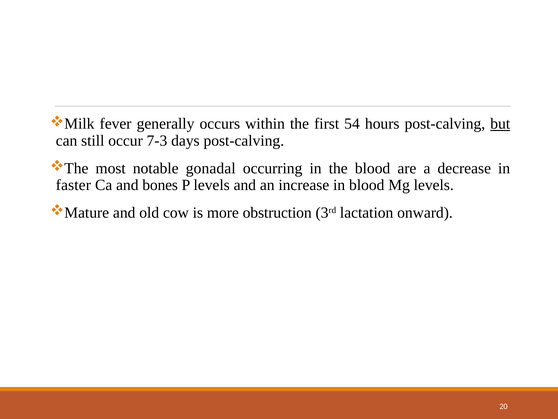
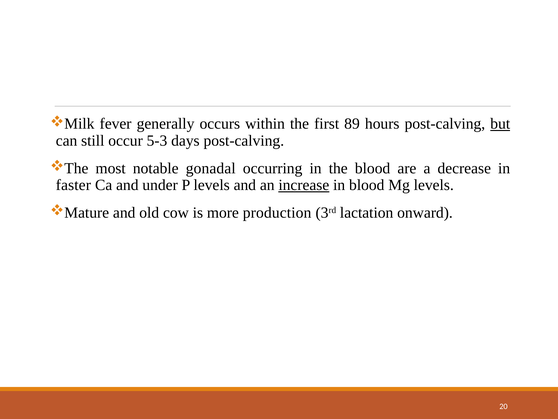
54: 54 -> 89 (352, 124)
7-3: 7-3 -> 5-3 (157, 140)
bones: bones -> under (160, 185)
increase underline: none -> present (304, 185)
obstruction: obstruction -> production (277, 212)
